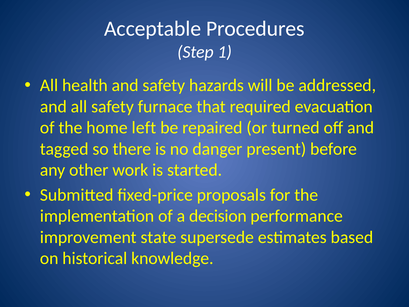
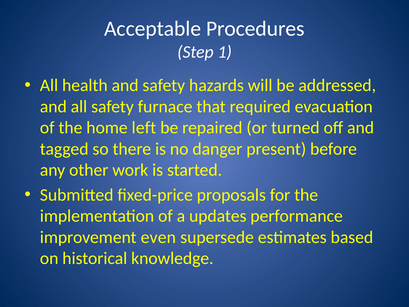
decision: decision -> updates (218, 216)
state: state -> even (158, 237)
